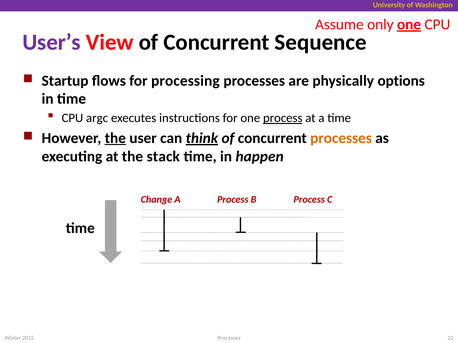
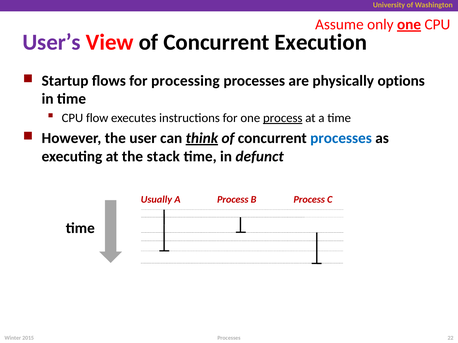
Sequence: Sequence -> Execution (321, 42)
argc: argc -> flow (97, 118)
the underline: present -> none (115, 138)
processes colour: orange -> blue (341, 138)
happen: happen -> defunct (260, 157)
Change: Change -> Usually (156, 200)
